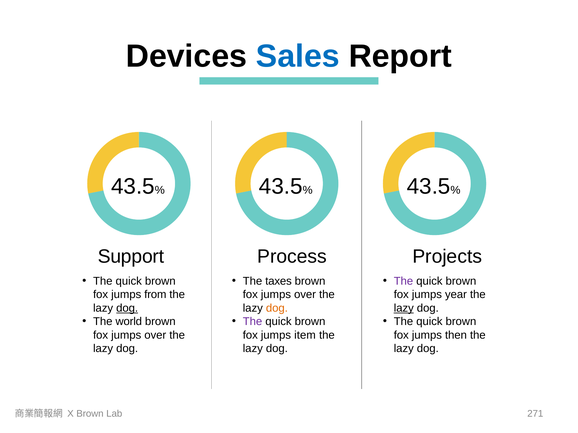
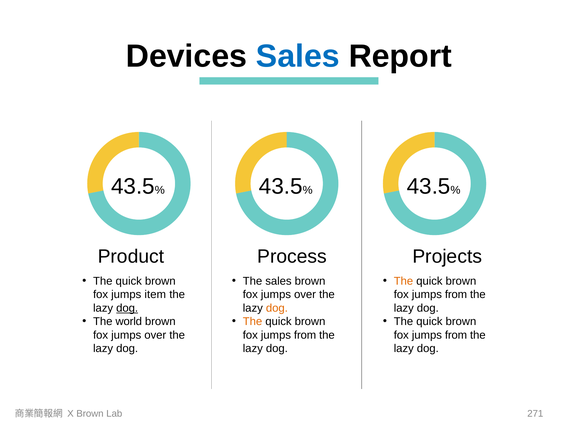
Support: Support -> Product (131, 257)
The taxes: taxes -> sales (278, 281)
The colour: purple -> orange (403, 281)
from: from -> item (155, 295)
year: year -> from (456, 295)
lazy underline: present -> none (404, 308)
The colour: purple -> orange (253, 322)
item: item -> from (305, 335)
then: then -> from (456, 335)
